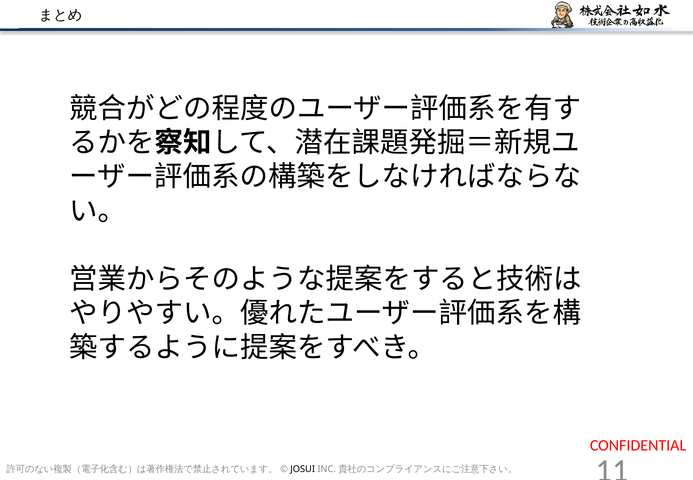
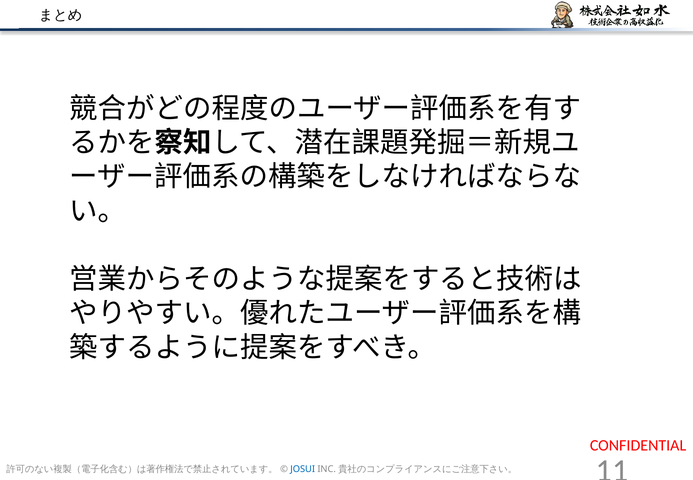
JOSUI colour: black -> blue (303, 469)
